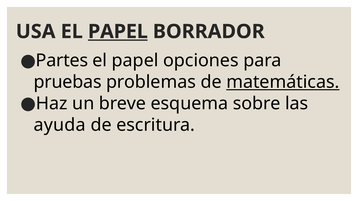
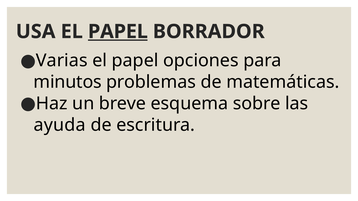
Partes: Partes -> Varias (62, 61)
pruebas: pruebas -> minutos (68, 82)
matemáticas underline: present -> none (283, 82)
